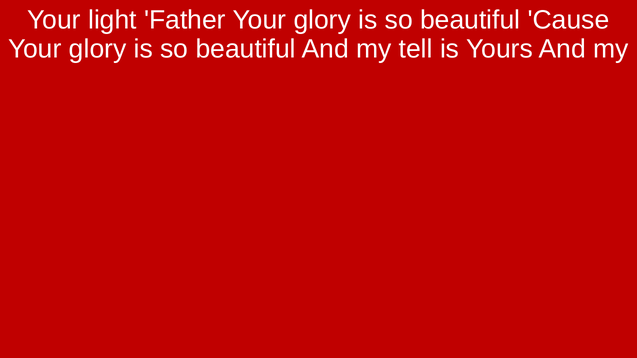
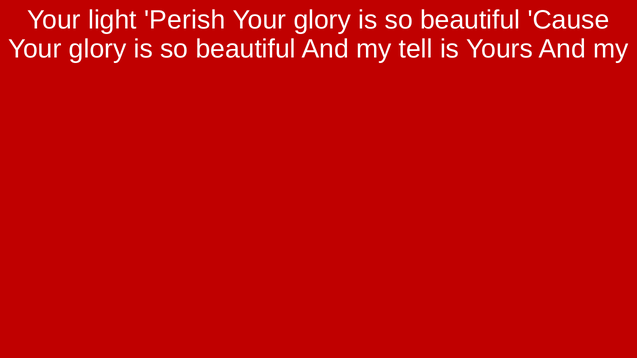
Father: Father -> Perish (185, 20)
